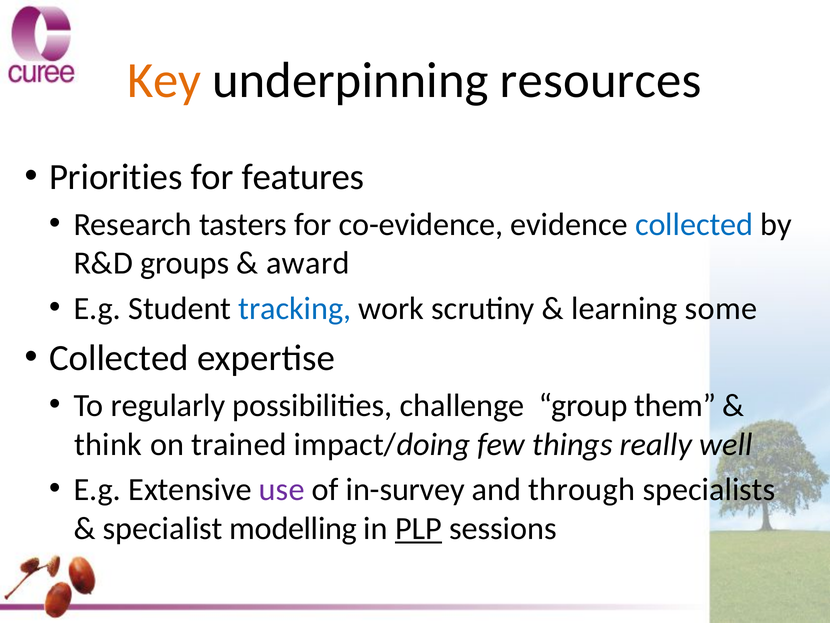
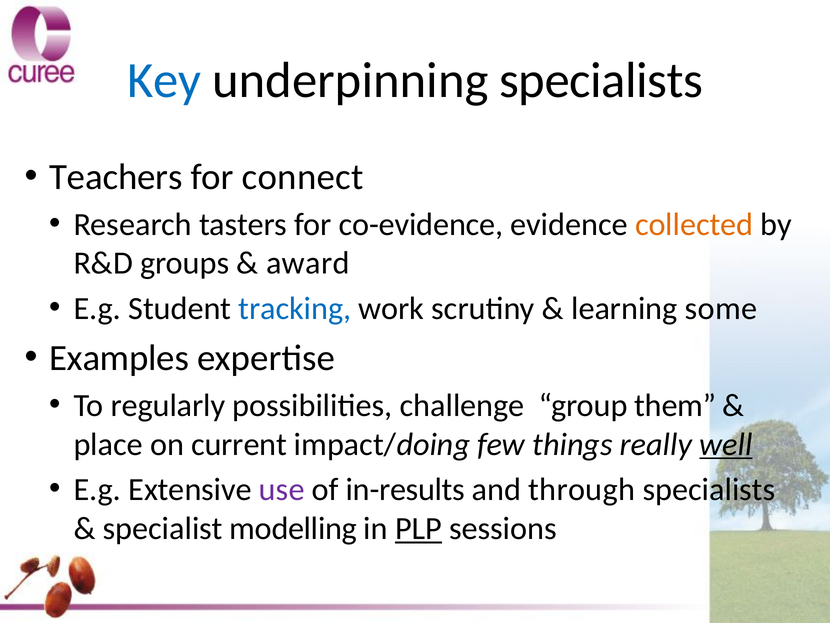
Key colour: orange -> blue (164, 80)
underpinning resources: resources -> specialists (601, 80)
Priorities: Priorities -> Teachers (116, 177)
features: features -> connect (303, 177)
collected colour: blue -> orange (694, 224)
Collected: Collected -> Examples (119, 358)
think: think -> place (108, 444)
trained: trained -> current (239, 444)
well underline: none -> present (726, 444)
in-survey: in-survey -> in-results (405, 489)
